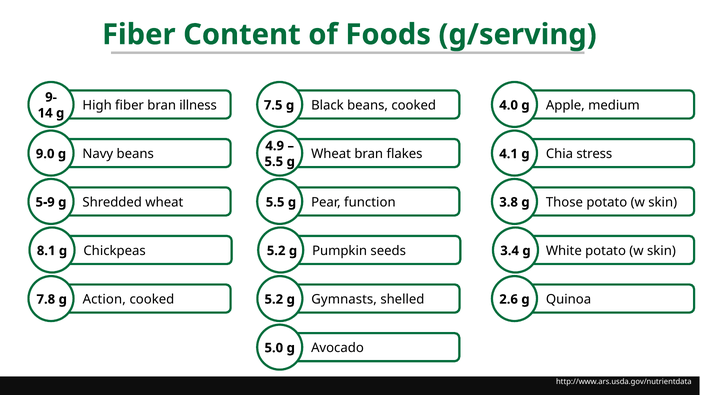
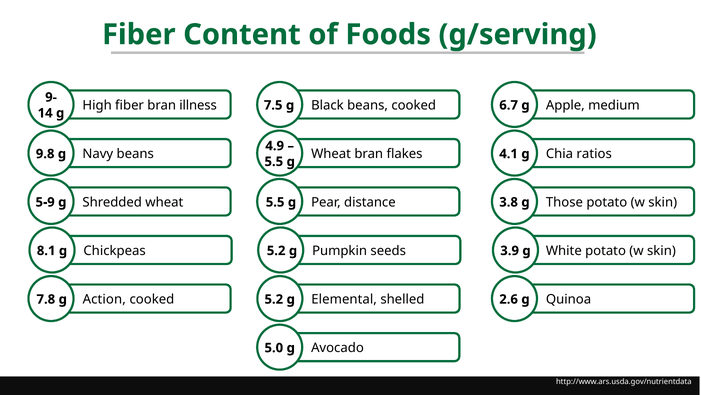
4.0: 4.0 -> 6.7 (509, 105)
stress: stress -> ratios (594, 154)
9.0: 9.0 -> 9.8 (45, 154)
function: function -> distance (370, 202)
3.4: 3.4 -> 3.9 (510, 250)
Gymnasts: Gymnasts -> Elemental (344, 299)
